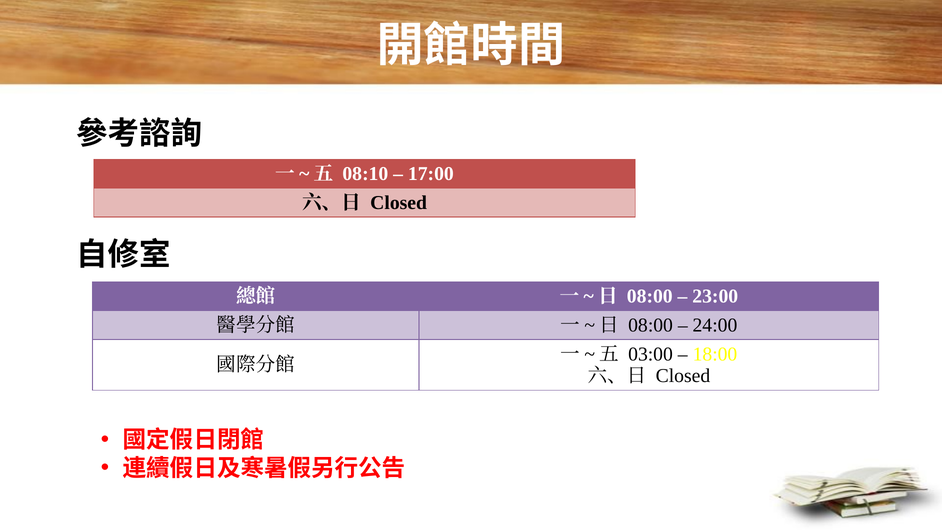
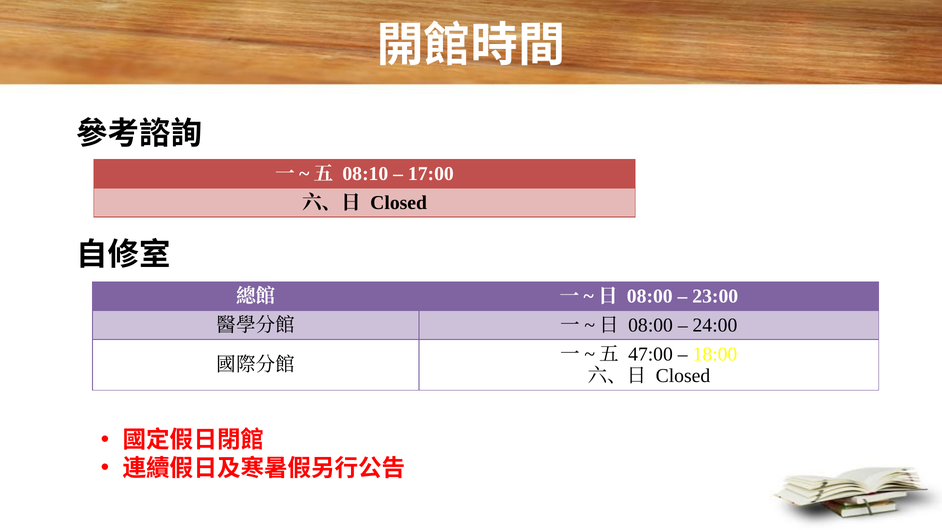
03:00: 03:00 -> 47:00 (651, 354)
